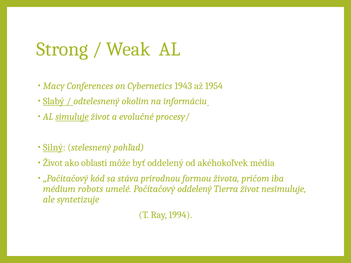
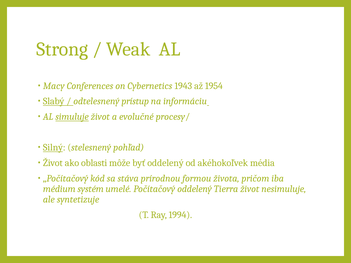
okolím: okolím -> prístup (135, 101)
robots: robots -> systém (91, 189)
